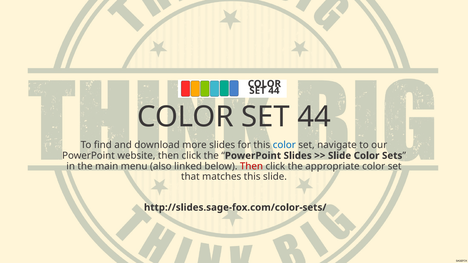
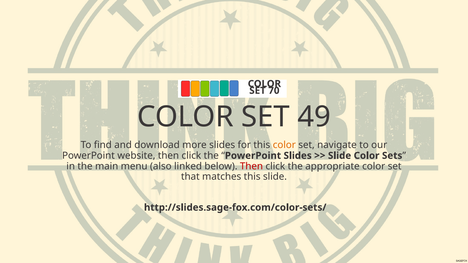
44: 44 -> 70 (274, 91)
44: 44 -> 49 (314, 117)
color colour: blue -> orange (284, 145)
